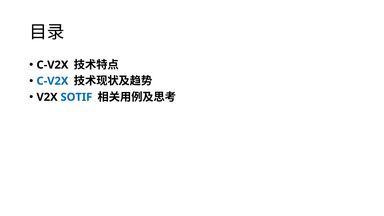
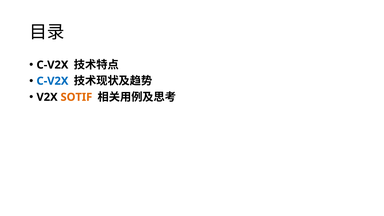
SOTIF colour: blue -> orange (76, 97)
